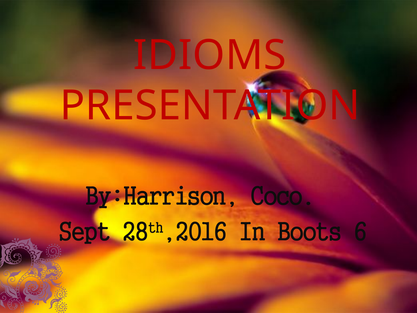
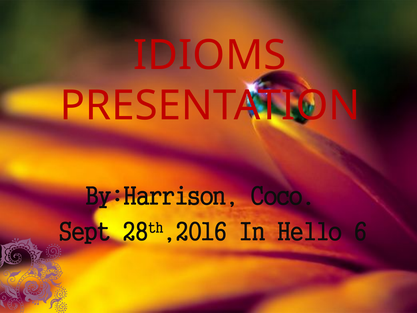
Boots: Boots -> Hello (310, 232)
